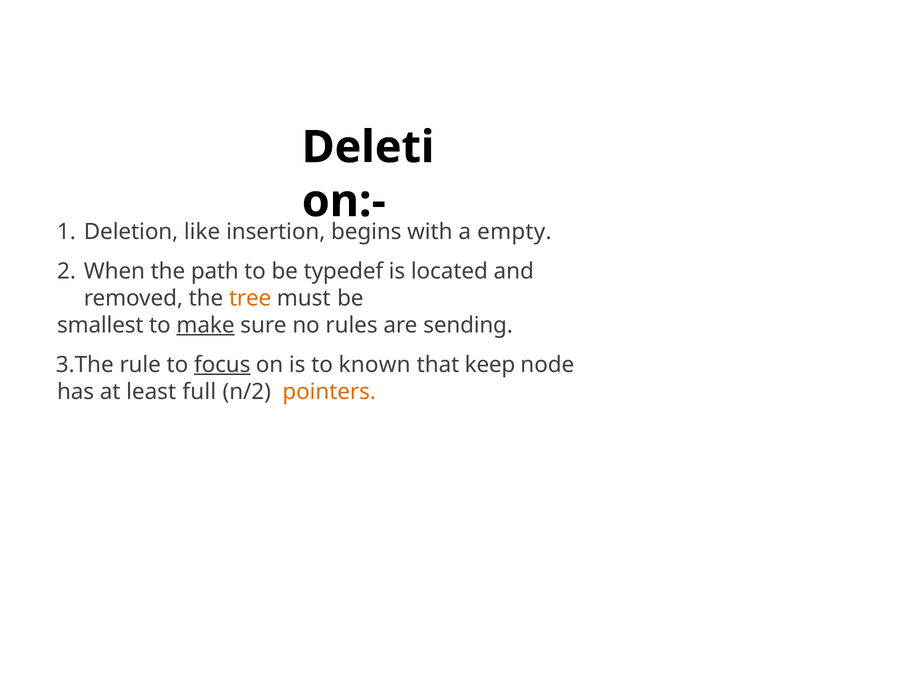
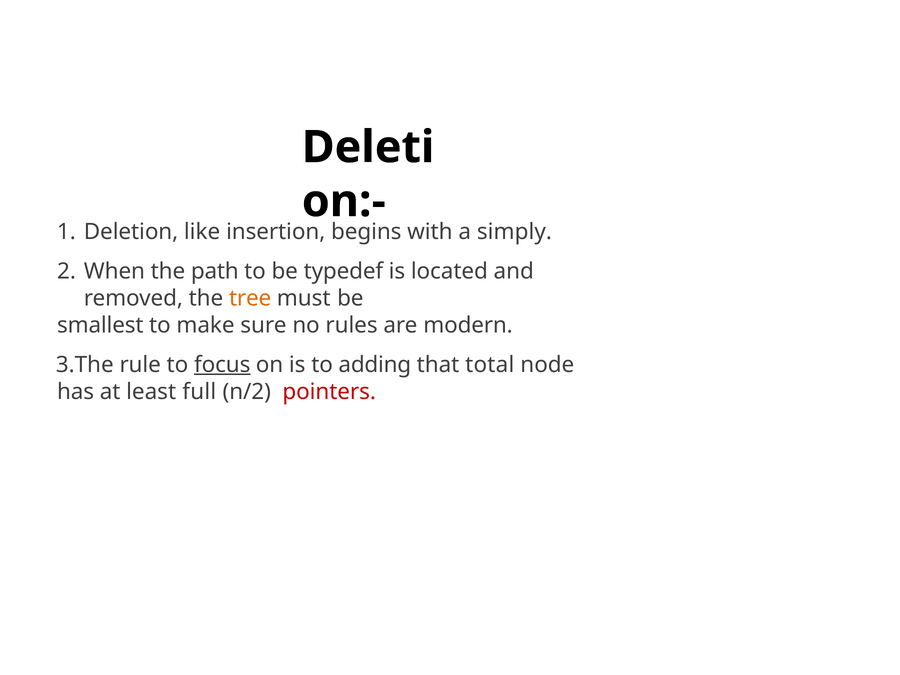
empty: empty -> simply (514, 232)
make underline: present -> none (205, 325)
sending: sending -> modern (468, 325)
known: known -> adding (375, 365)
keep: keep -> total (490, 365)
pointers colour: orange -> red (329, 392)
